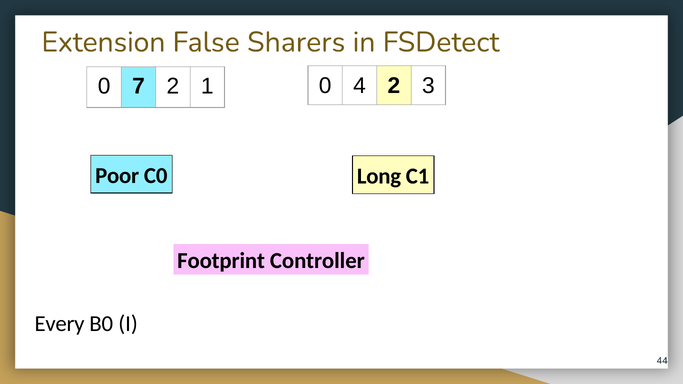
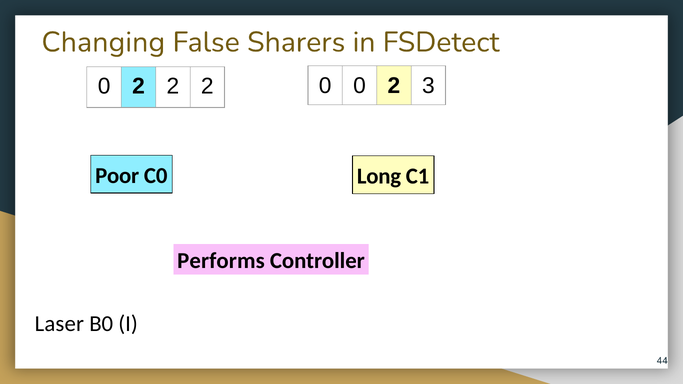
Extension: Extension -> Changing (103, 42)
0 4: 4 -> 0 (360, 86)
7: 7 -> 2 (139, 86)
1: 1 -> 2 (207, 86)
Footprint: Footprint -> Performs (221, 261)
Every: Every -> Laser (59, 324)
